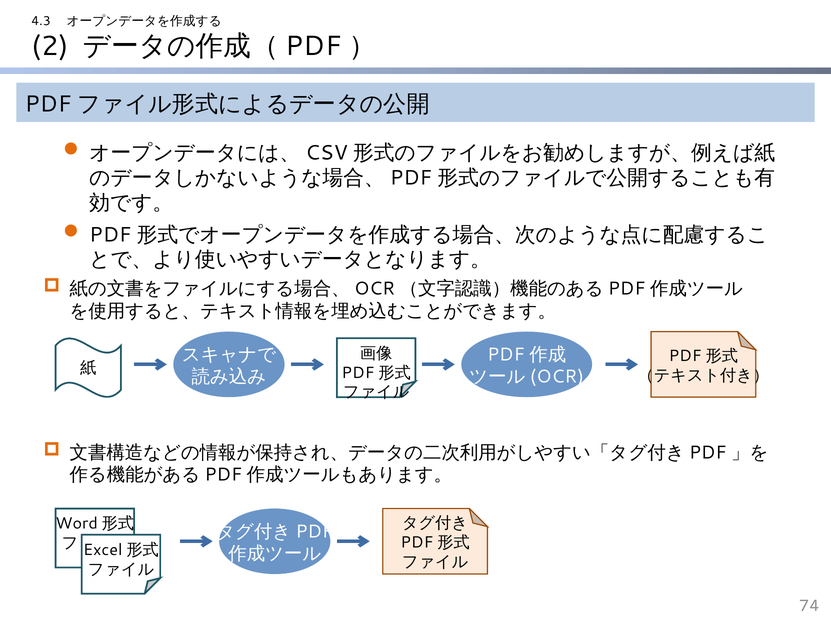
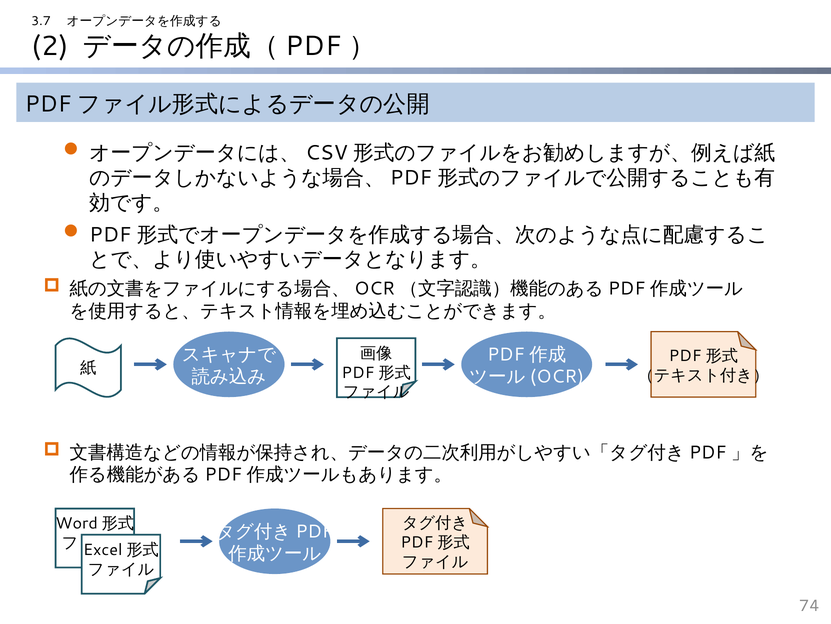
4.3: 4.3 -> 3.7 (41, 21)
